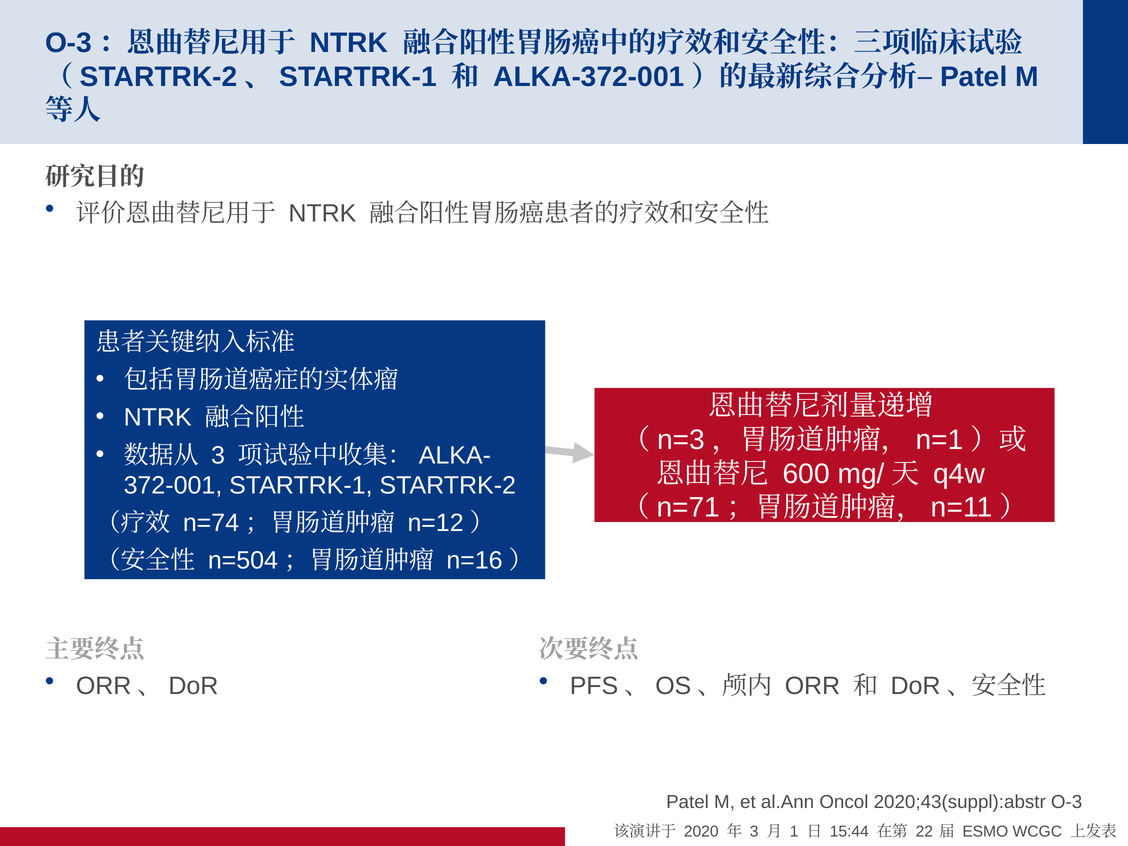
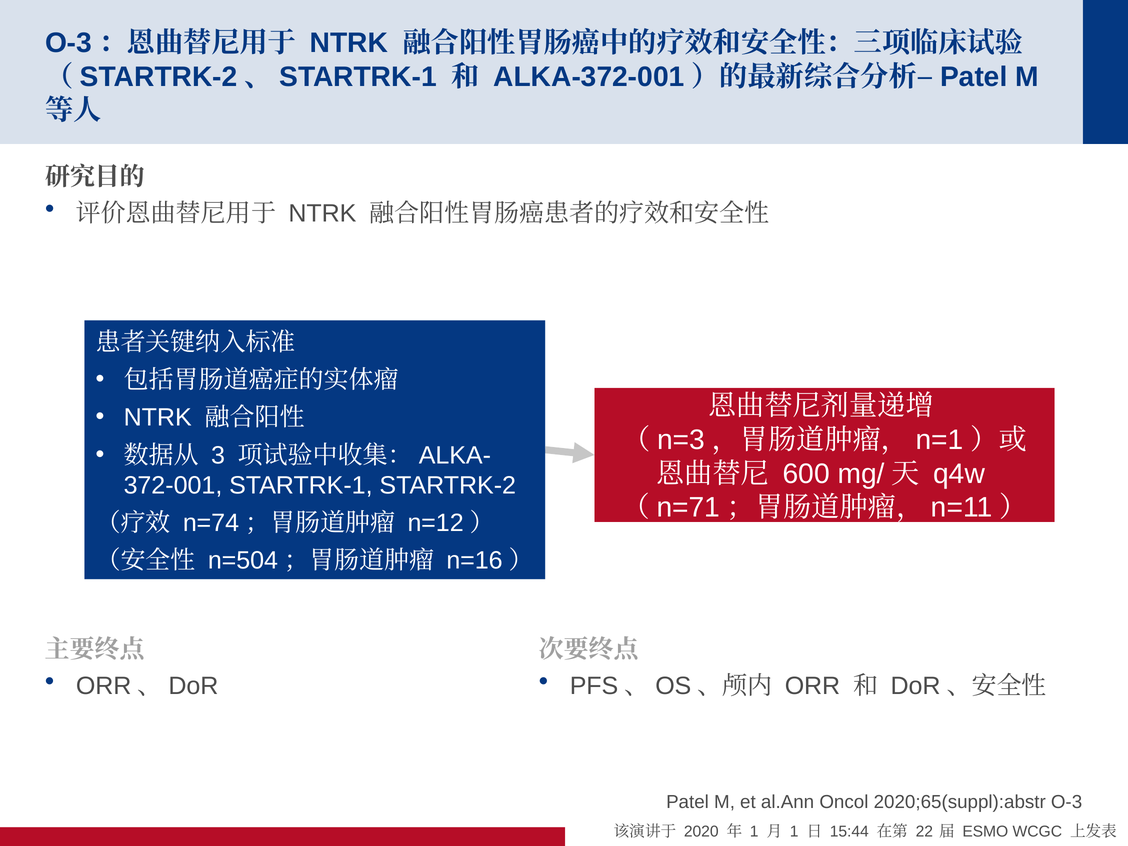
2020;43(suppl):abstr: 2020;43(suppl):abstr -> 2020;65(suppl):abstr (960, 802)
3: 3 -> 1 (754, 832)
